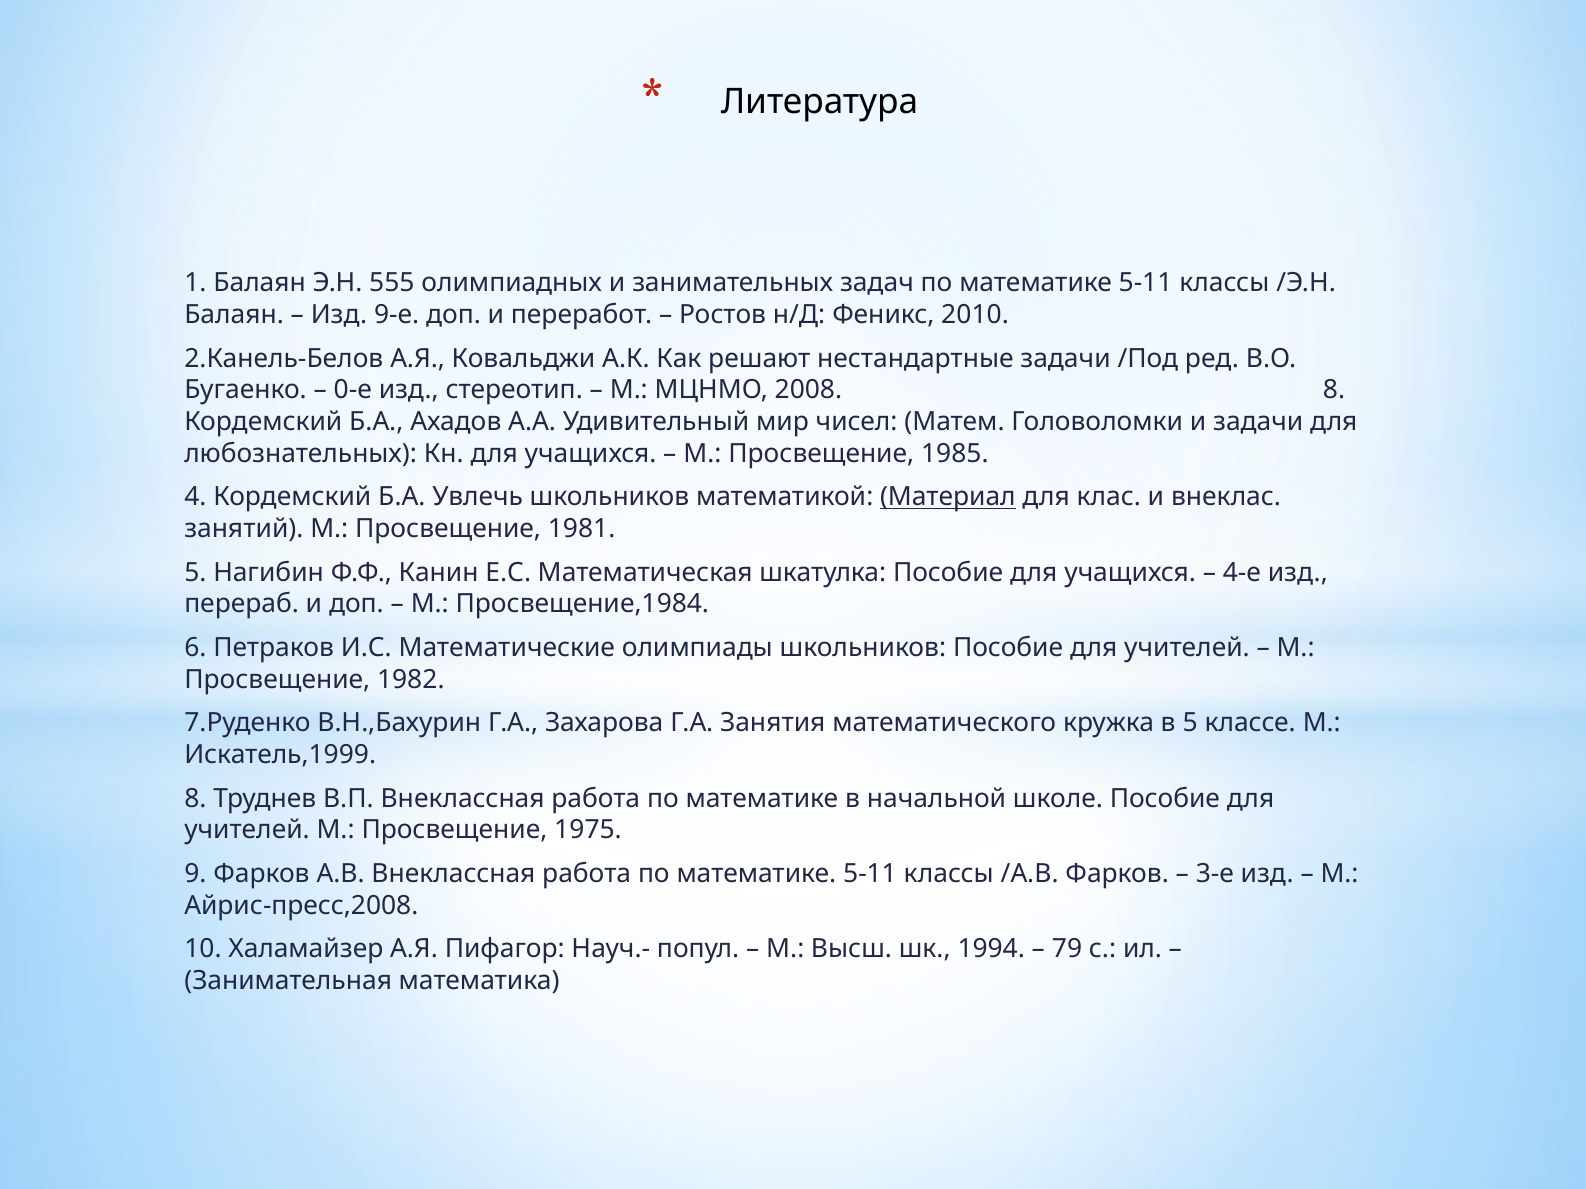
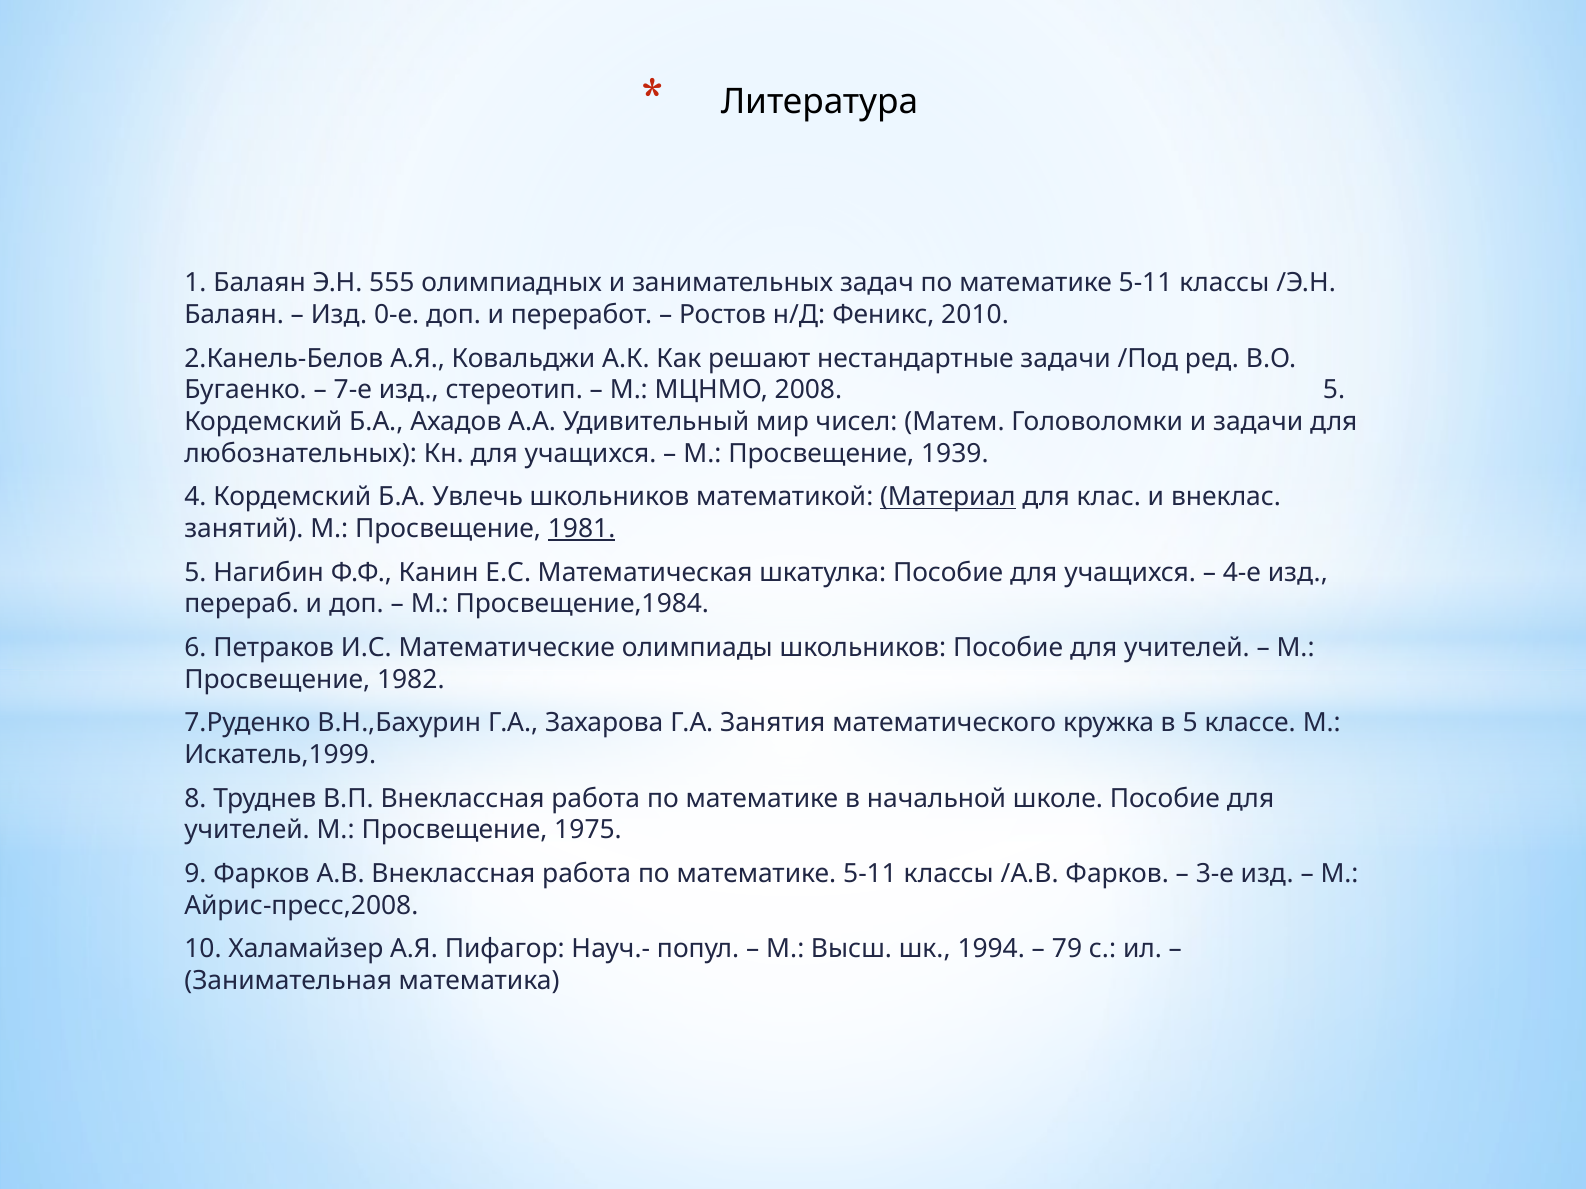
9-е: 9-е -> 0-е (397, 315)
0-е: 0-е -> 7-е (353, 390)
2008 8: 8 -> 5 (1334, 390)
1985: 1985 -> 1939 (955, 454)
1981 underline: none -> present (582, 529)
